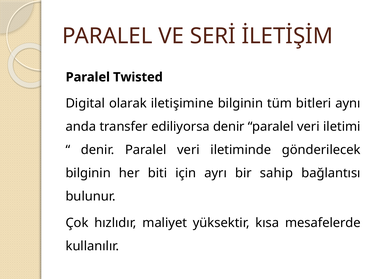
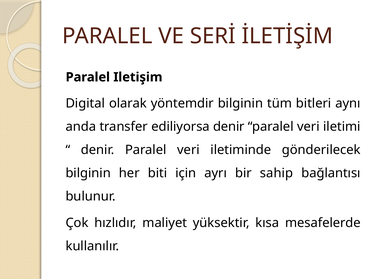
Twisted: Twisted -> Iletişim (138, 77)
iletişimine: iletişimine -> yöntemdir (182, 104)
